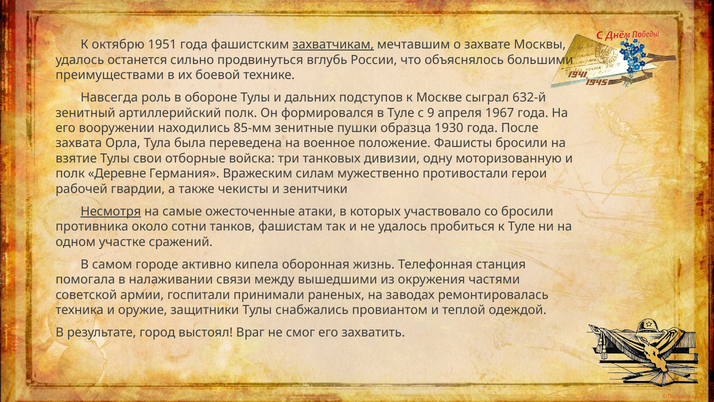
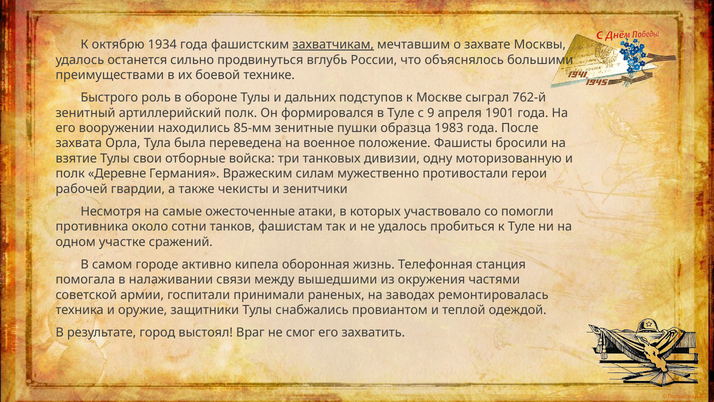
1951: 1951 -> 1934 (162, 45)
Навсегда: Навсегда -> Быстрого (109, 98)
632-й: 632-й -> 762-й (529, 98)
1967: 1967 -> 1901 (500, 113)
1930: 1930 -> 1983 (449, 128)
Несмотря underline: present -> none (111, 211)
со бросили: бросили -> помогли (527, 211)
